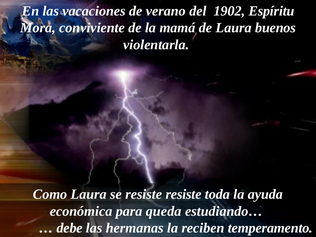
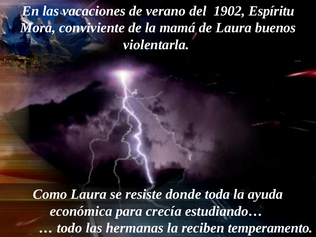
resiste resiste: resiste -> donde (183, 194)
queda: queda -> crecía (164, 211)
debe: debe -> todo (69, 228)
